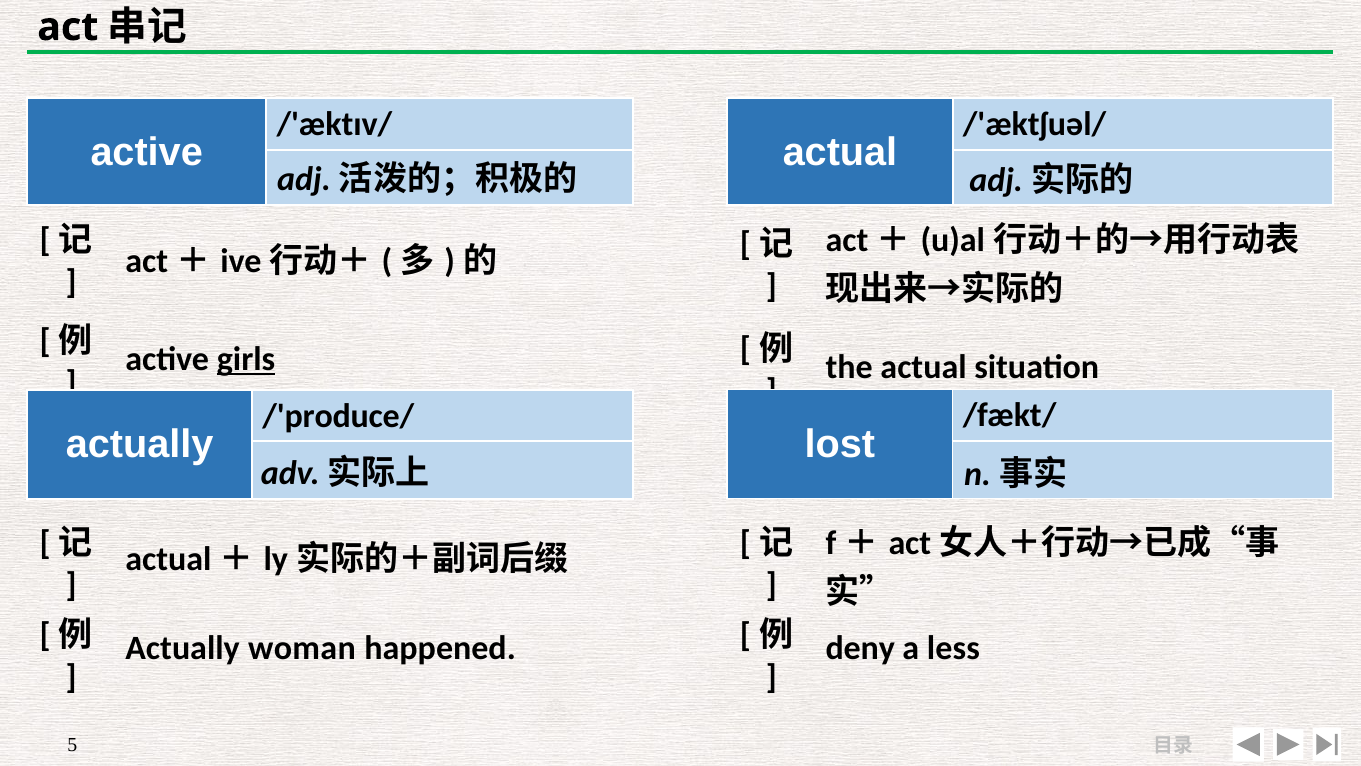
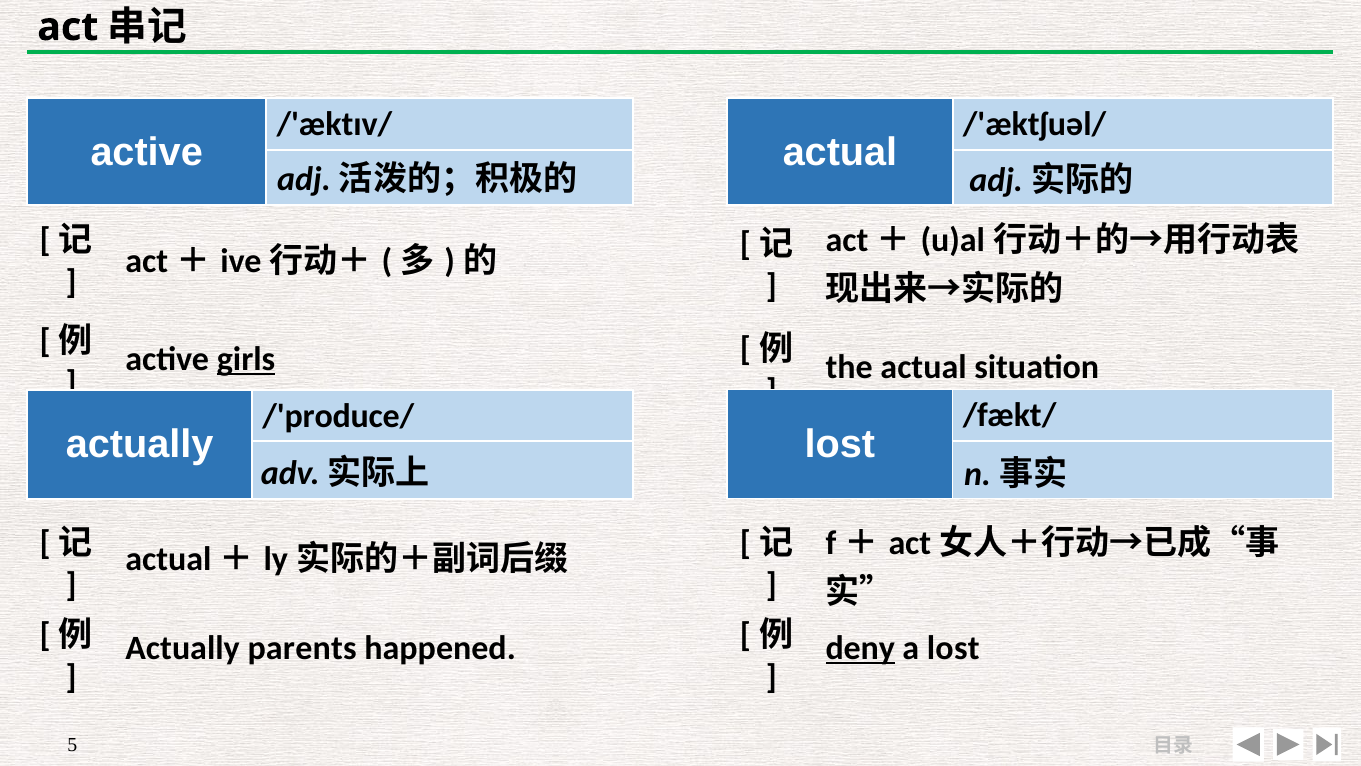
woman: woman -> parents (302, 648)
deny underline: none -> present (860, 648)
a less: less -> lost (953, 648)
